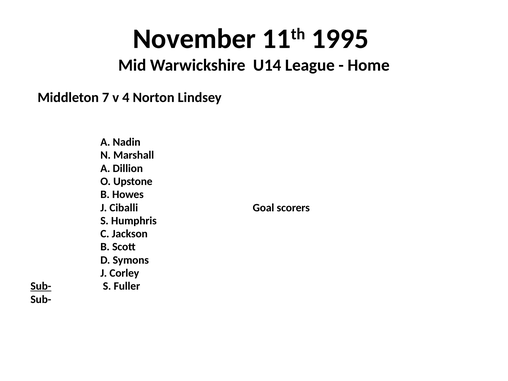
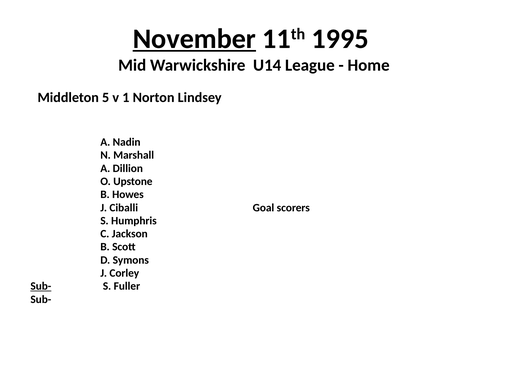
November underline: none -> present (194, 39)
7: 7 -> 5 (106, 98)
4: 4 -> 1 (126, 98)
